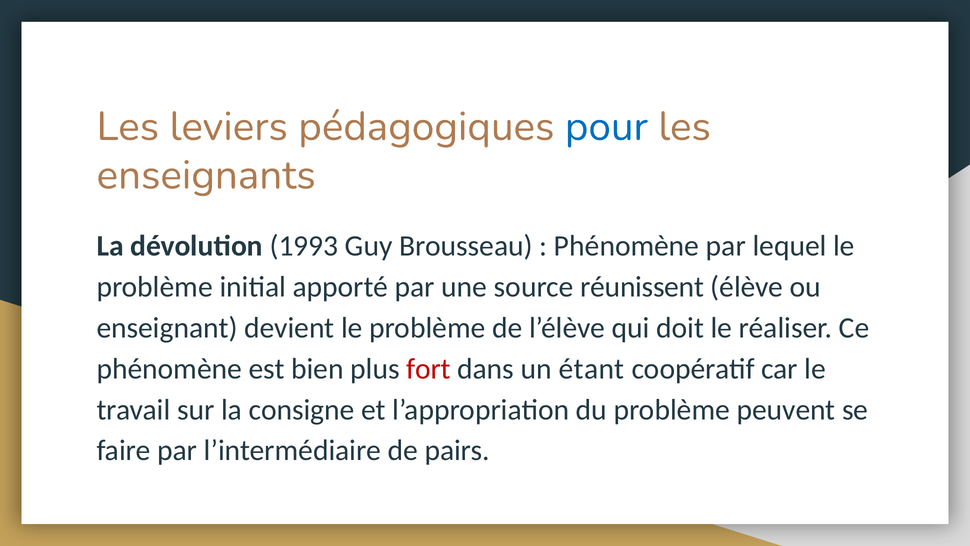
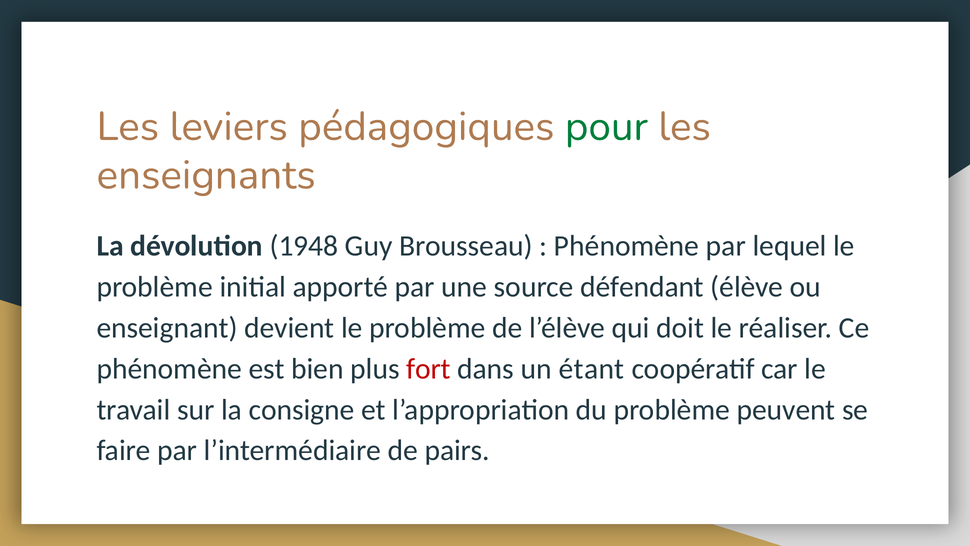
pour colour: blue -> green (606, 126)
1993: 1993 -> 1948 (304, 246)
réunissent: réunissent -> défendant (642, 287)
